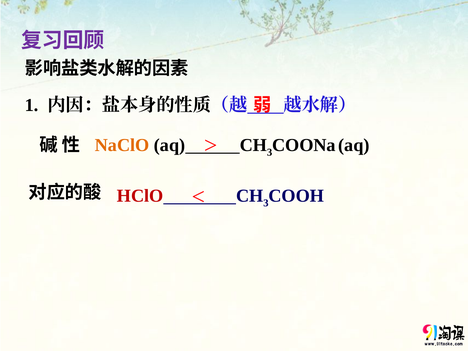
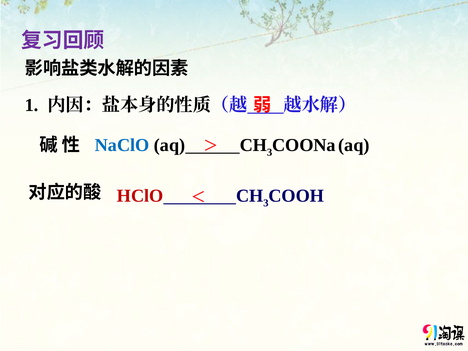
NaClO colour: orange -> blue (122, 145)
